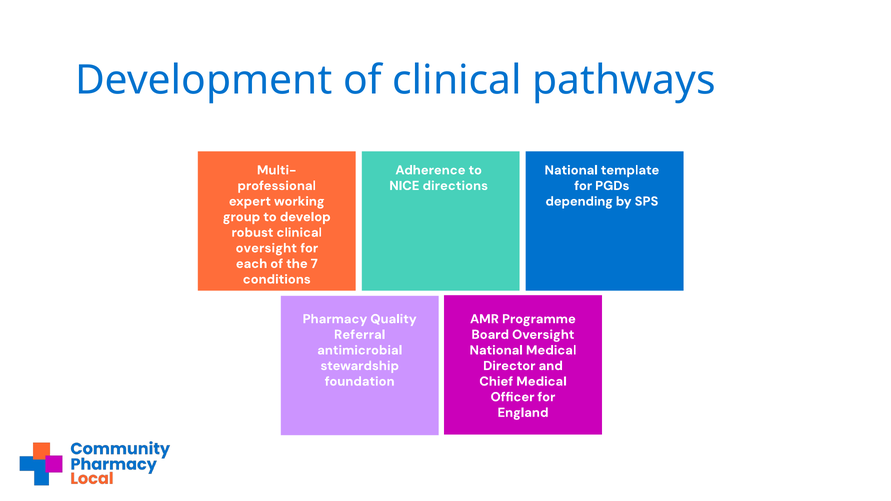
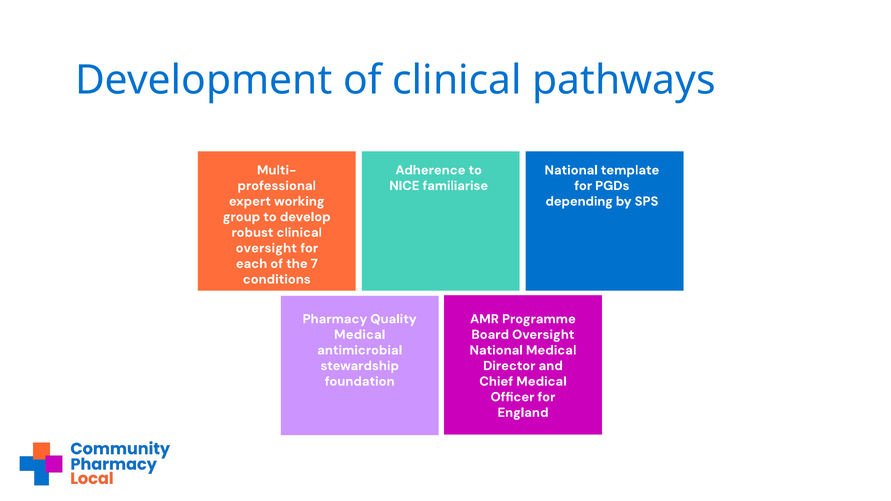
directions: directions -> familiarise (455, 186)
Referral: Referral -> Medical (360, 335)
